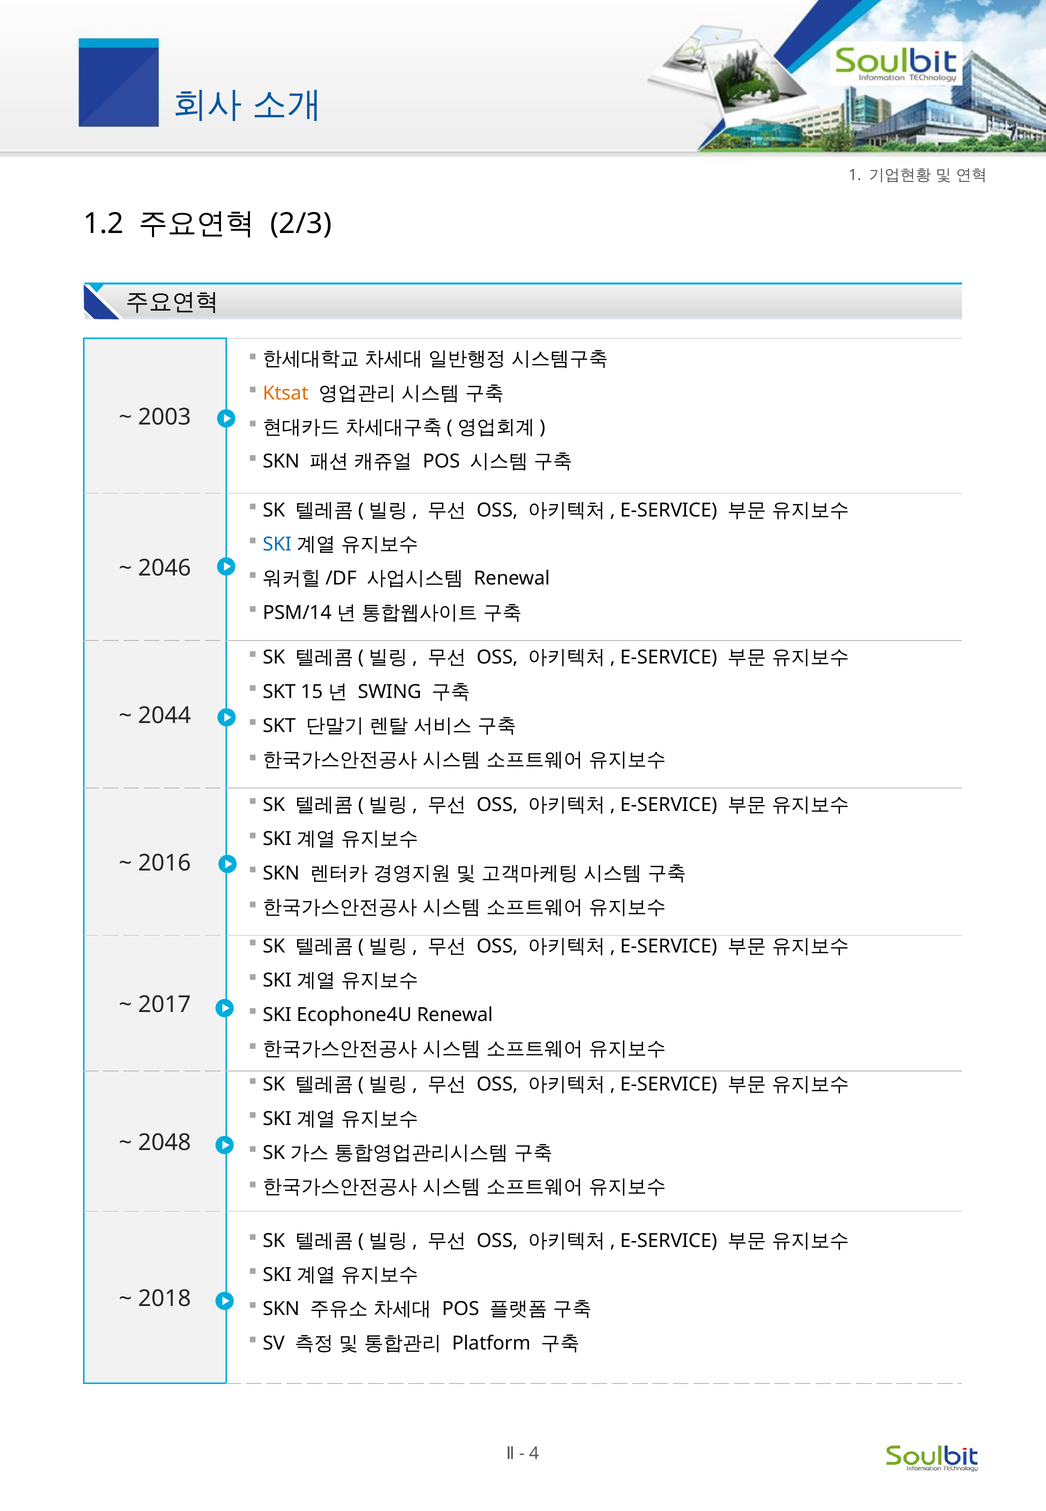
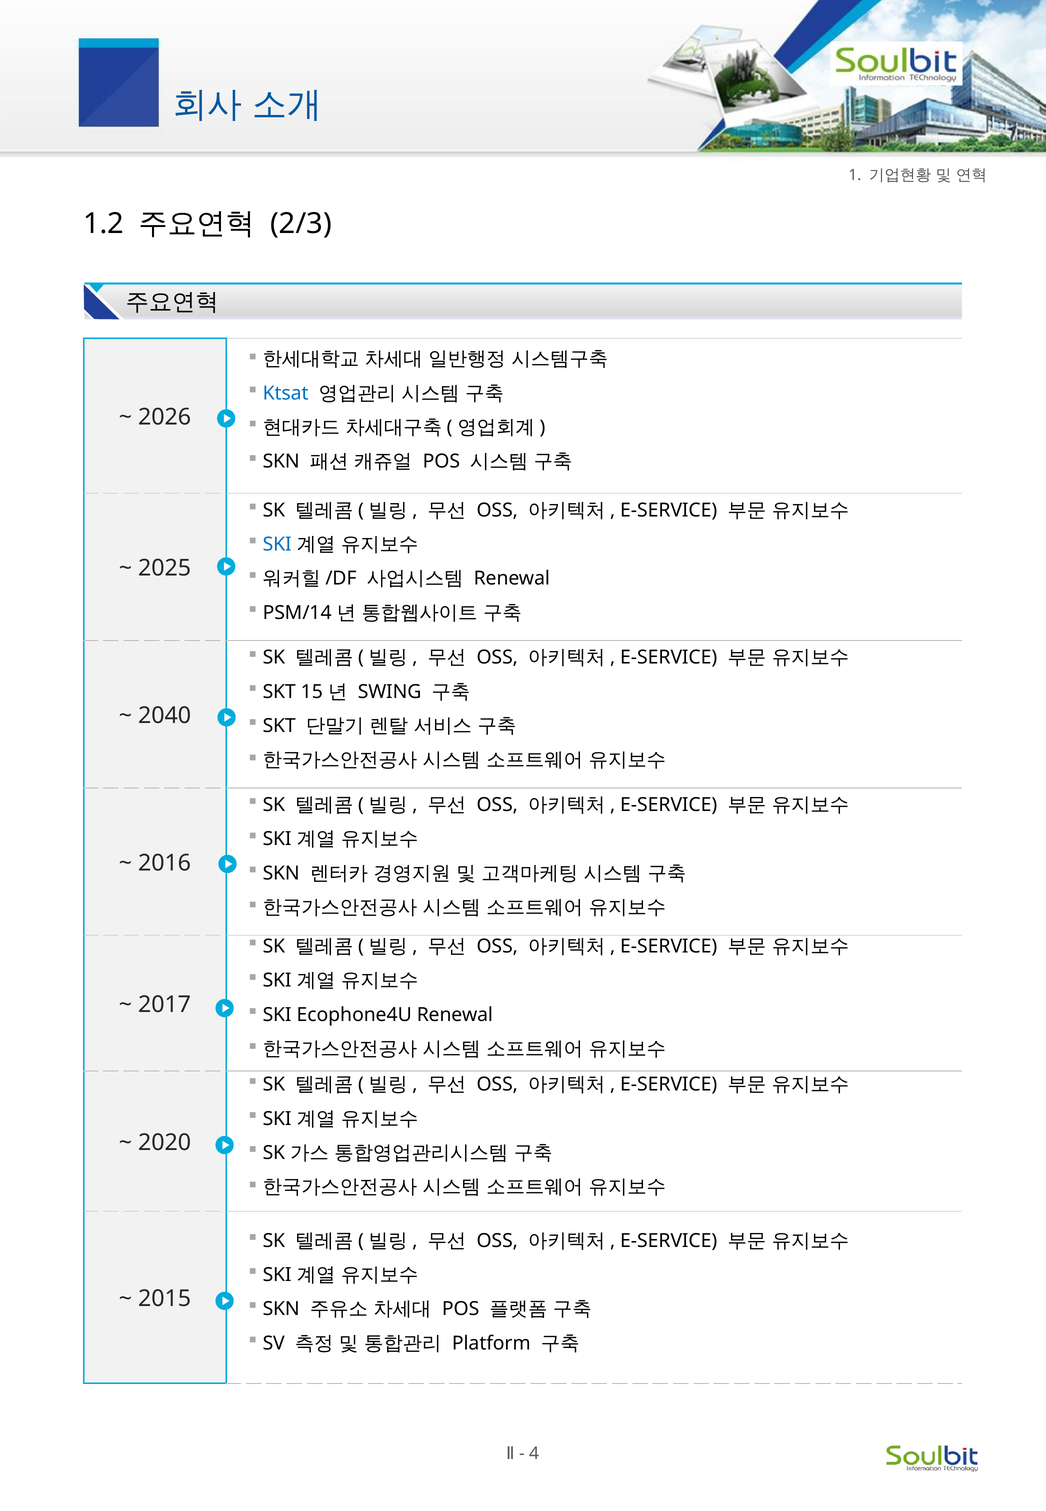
Ktsat colour: orange -> blue (286, 393)
2003: 2003 -> 2026 (165, 417)
2046: 2046 -> 2025 (165, 568)
2044: 2044 -> 2040 (165, 716)
2048: 2048 -> 2020 (165, 1142)
2018: 2018 -> 2015 (165, 1299)
